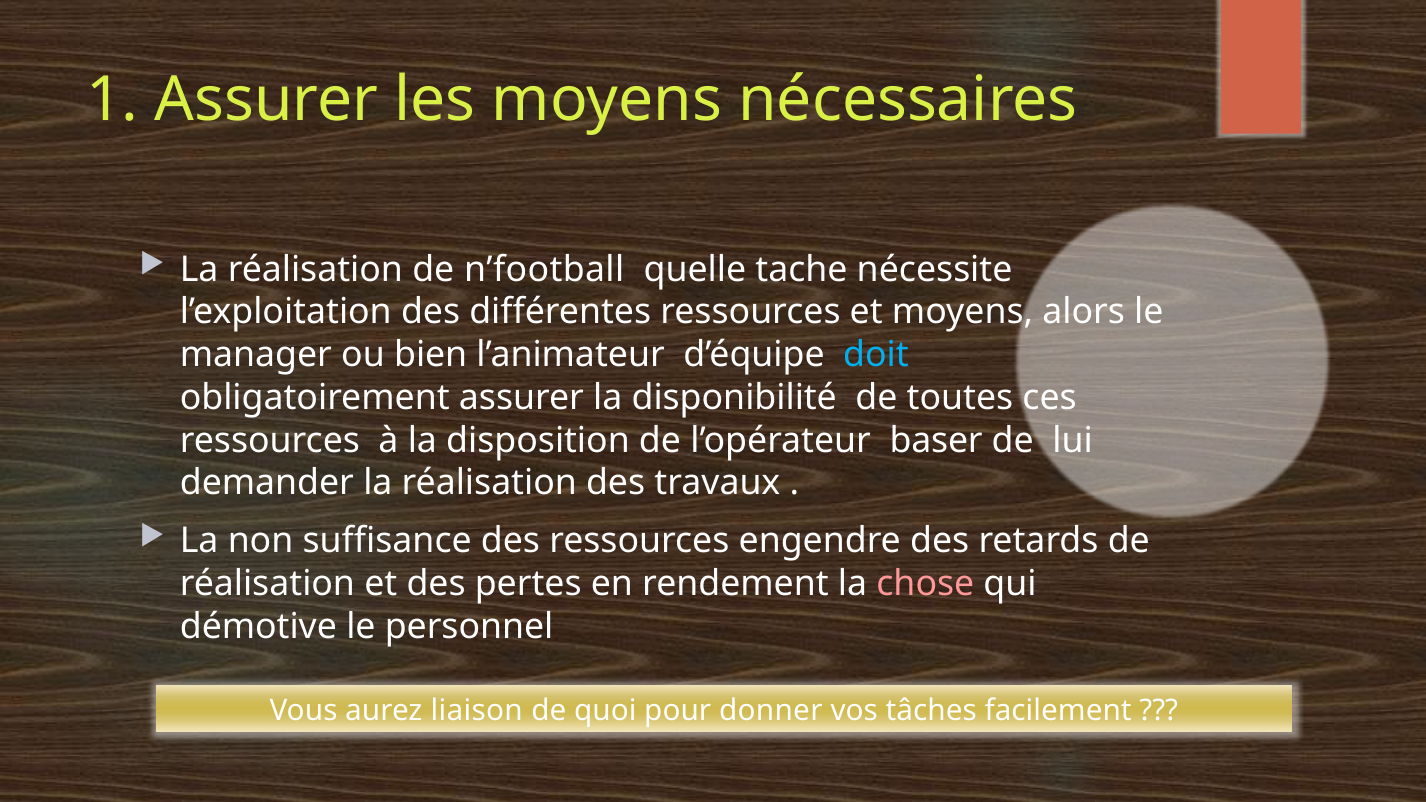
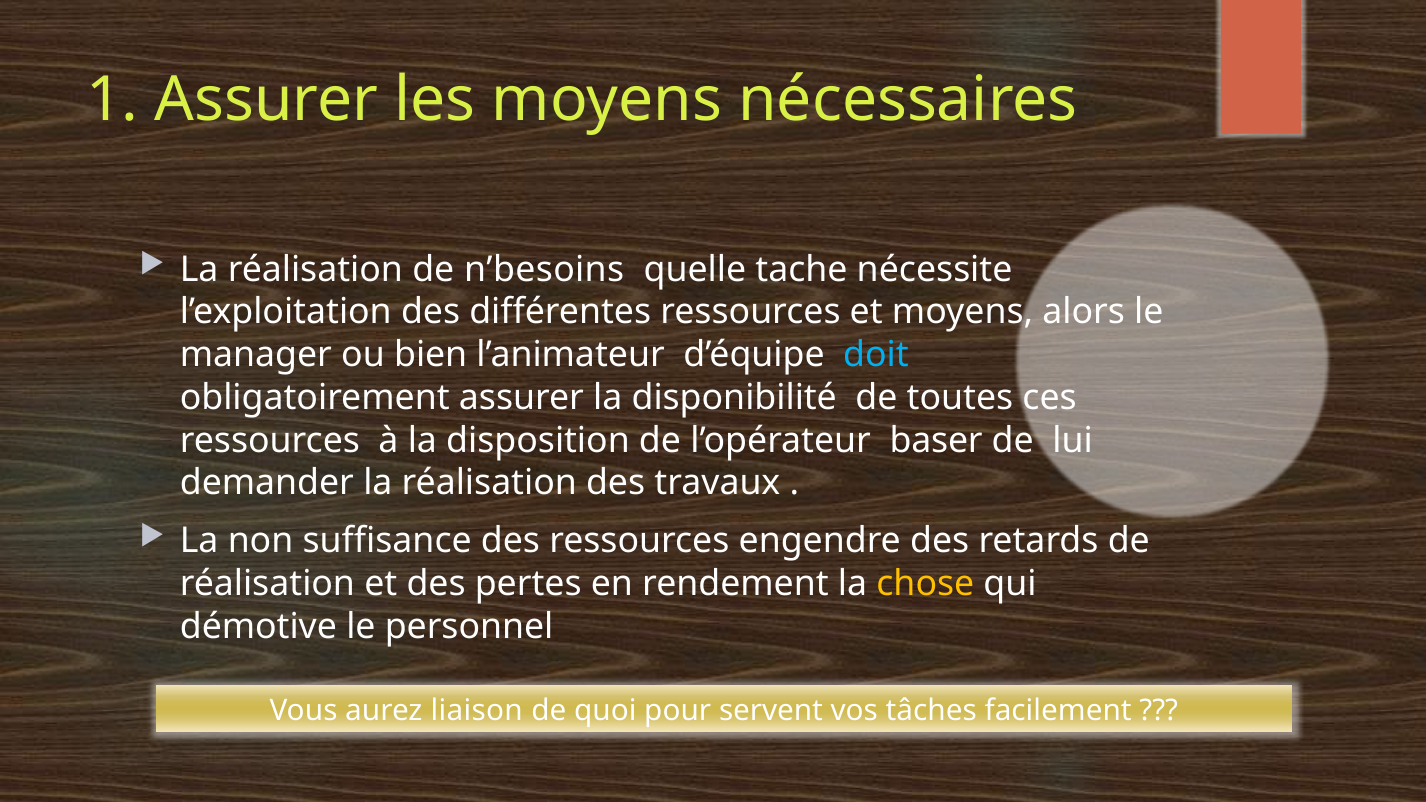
n’football: n’football -> n’besoins (544, 269)
chose colour: pink -> yellow (925, 584)
donner: donner -> servent (771, 710)
